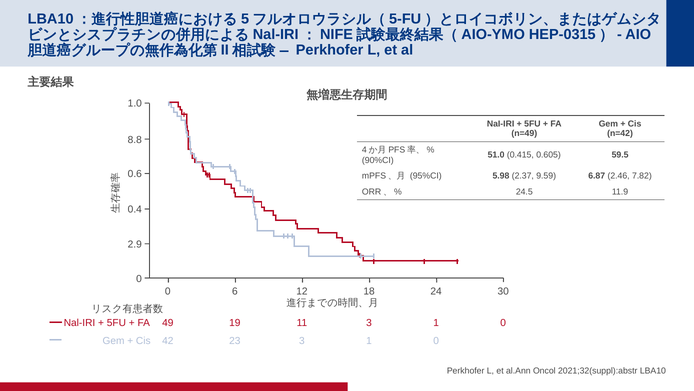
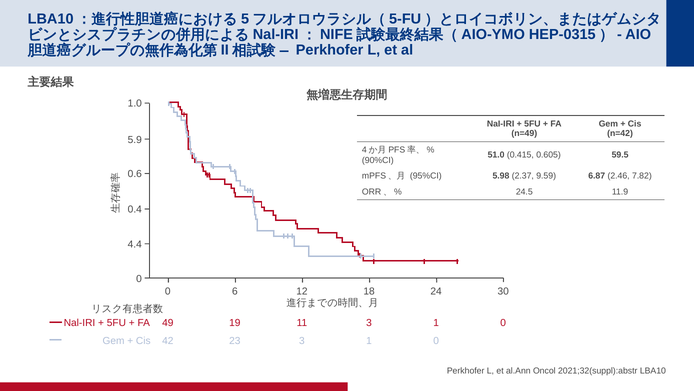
8.8: 8.8 -> 5.9 (135, 140)
2.9: 2.9 -> 4.4 (135, 244)
